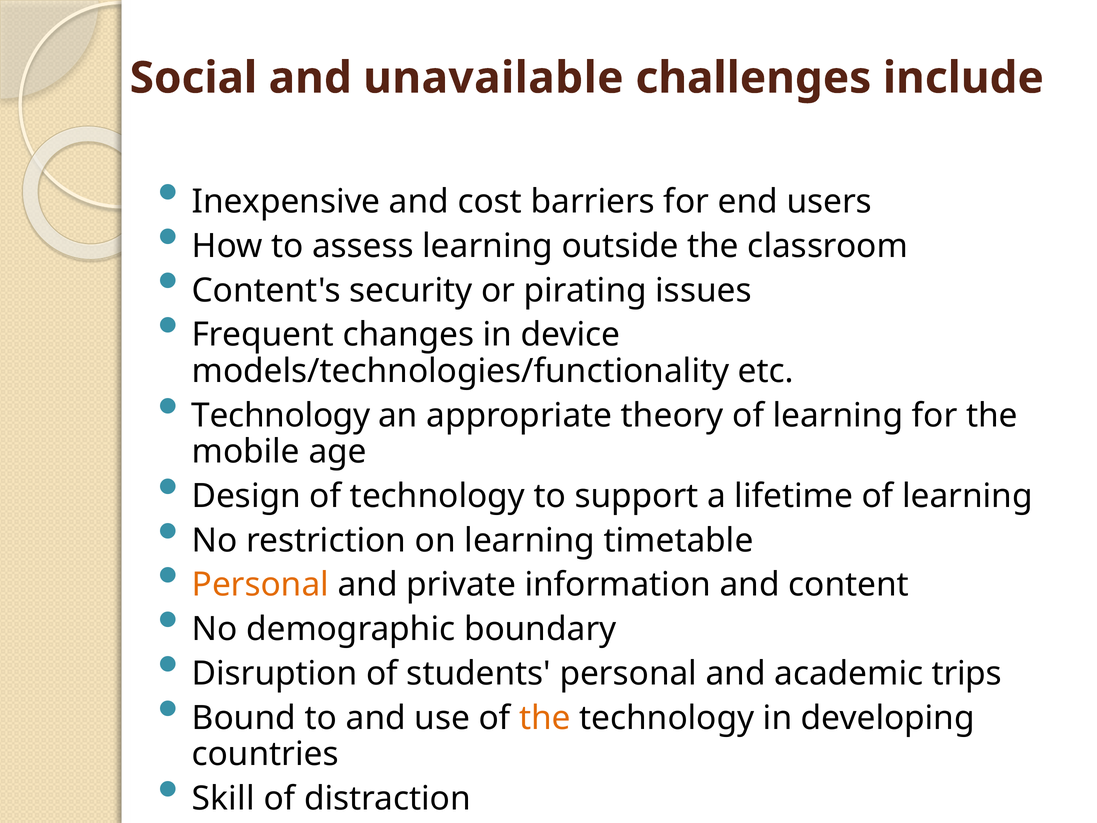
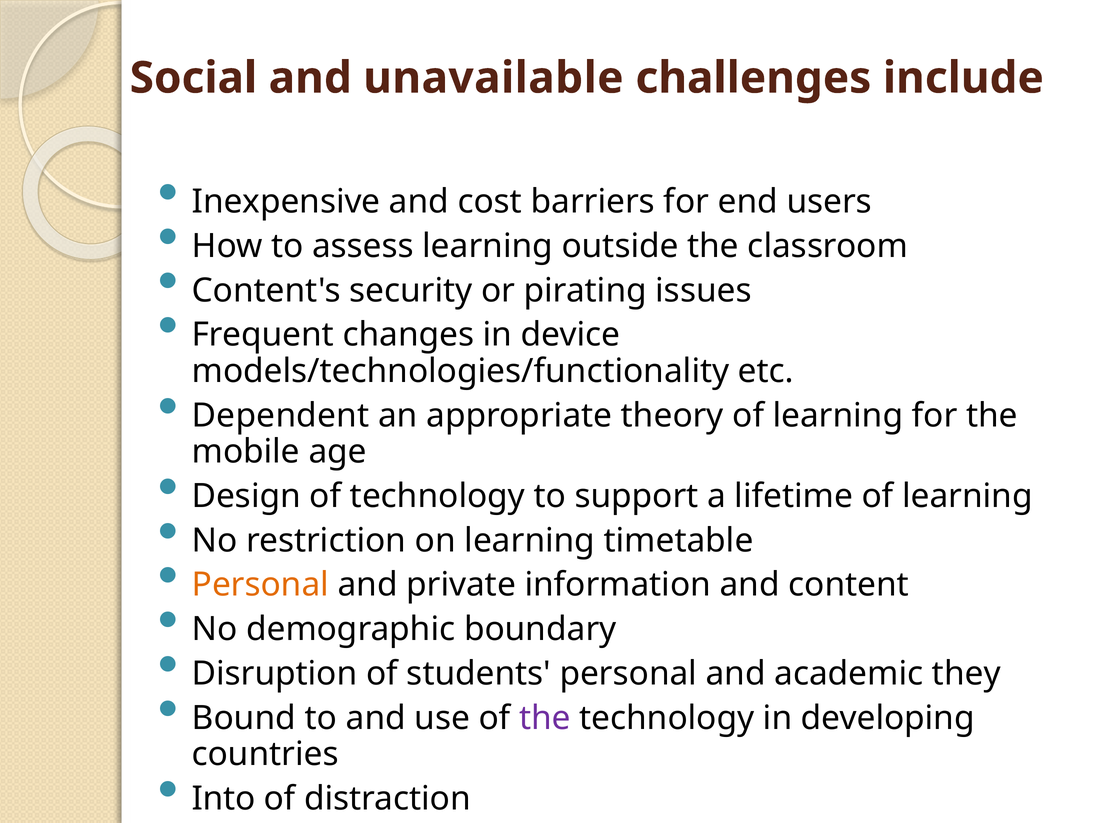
Technology: Technology -> Dependent (281, 415)
trips: trips -> they (966, 674)
the colour: orange -> purple (545, 718)
Skill: Skill -> Into (224, 799)
